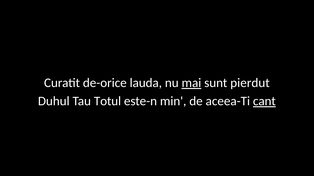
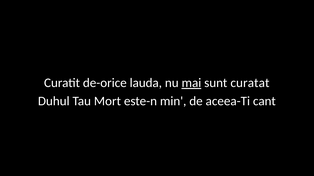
pierdut: pierdut -> curatat (250, 83)
Totul: Totul -> Mort (107, 101)
cant underline: present -> none (264, 101)
